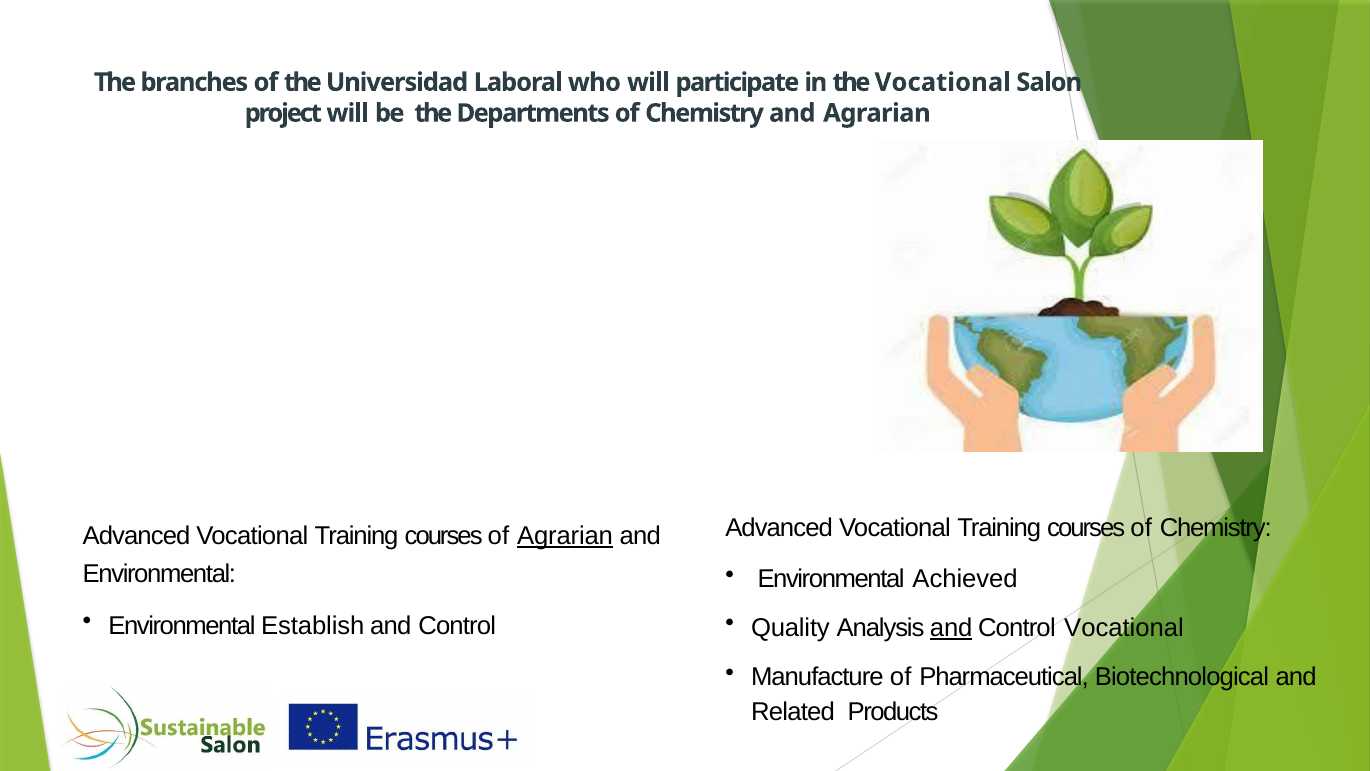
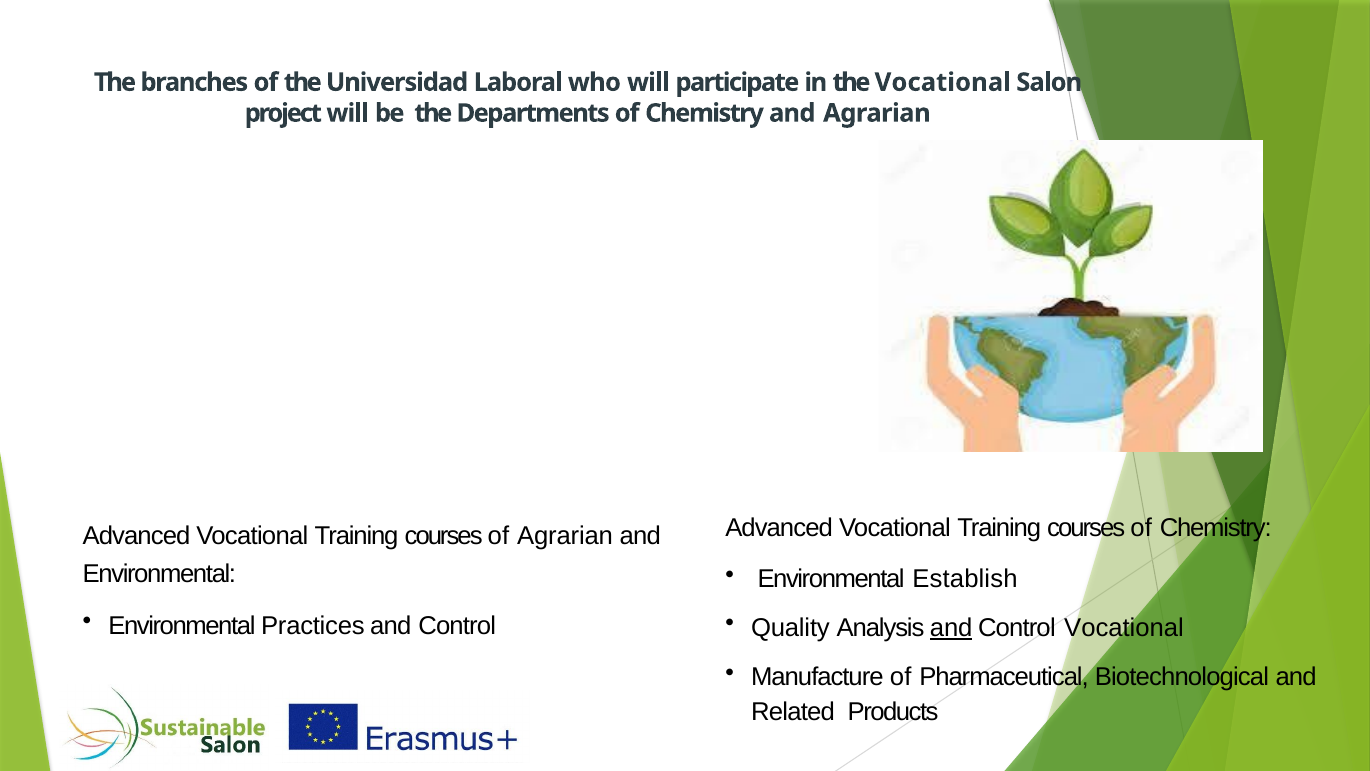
Agrarian underline: present -> none (565, 535)
Achieved: Achieved -> Establish (965, 579)
Establish: Establish -> Practices (313, 625)
